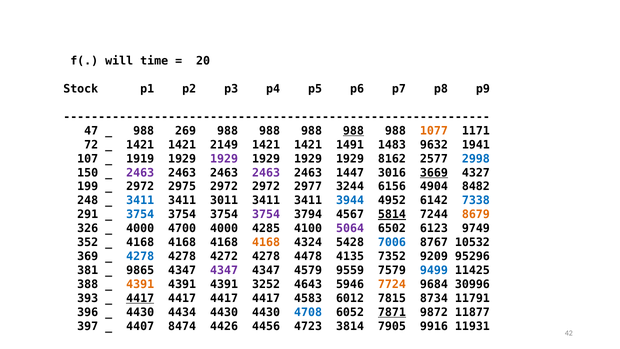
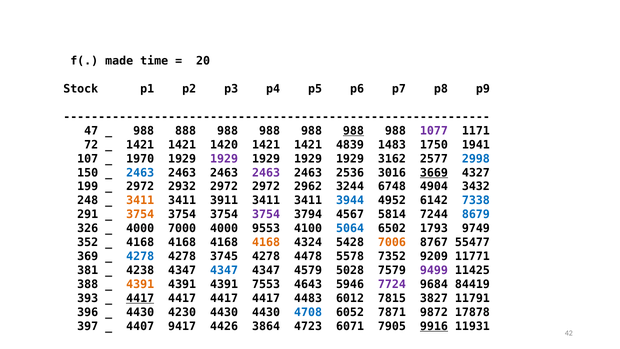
will: will -> made (119, 61)
269: 269 -> 888 (186, 131)
1077 colour: orange -> purple (434, 131)
2149: 2149 -> 1420 (224, 145)
1491: 1491 -> 4839 (350, 145)
9632: 9632 -> 1750 (434, 145)
1919: 1919 -> 1970 (140, 159)
8162: 8162 -> 3162 (392, 159)
2463 colour: purple -> blue (140, 173)
1447: 1447 -> 2536 (350, 173)
2975: 2975 -> 2932 (182, 187)
2977: 2977 -> 2962 (308, 187)
6156: 6156 -> 6748 (392, 187)
8482: 8482 -> 3432 (476, 187)
3411 colour: blue -> orange (140, 200)
3011: 3011 -> 3911 (224, 200)
3754 colour: blue -> orange (140, 214)
5814 underline: present -> none (392, 214)
8679 colour: orange -> blue (476, 214)
4700: 4700 -> 7000 (182, 228)
4285: 4285 -> 9553 (266, 228)
5064 colour: purple -> blue (350, 228)
6123: 6123 -> 1793 (434, 228)
7006 colour: blue -> orange (392, 242)
10532: 10532 -> 55477 (472, 242)
4272: 4272 -> 3745 (224, 256)
4135: 4135 -> 5578 (350, 256)
95296: 95296 -> 11771 (472, 256)
9865: 9865 -> 4238 (140, 270)
4347 colour: purple -> blue (224, 270)
9559: 9559 -> 5028 (350, 270)
9499 colour: blue -> purple (434, 270)
3252: 3252 -> 7553 (266, 284)
7724 colour: orange -> purple (392, 284)
30996: 30996 -> 84419 (472, 284)
4583: 4583 -> 4483 (308, 298)
8734: 8734 -> 3827 (434, 298)
4434: 4434 -> 4230 (182, 312)
7871 underline: present -> none (392, 312)
11877: 11877 -> 17878 (472, 312)
8474: 8474 -> 9417 (182, 326)
4456: 4456 -> 3864 (266, 326)
3814: 3814 -> 6071 (350, 326)
9916 underline: none -> present (434, 326)
